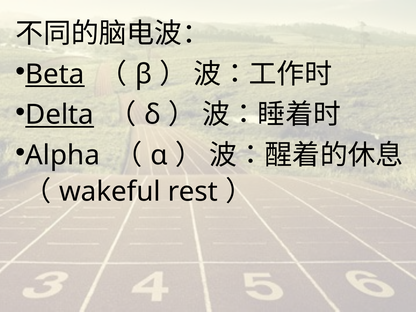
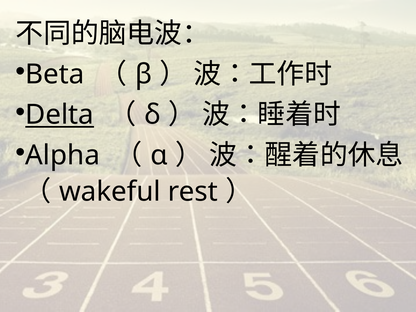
Beta underline: present -> none (55, 74)
